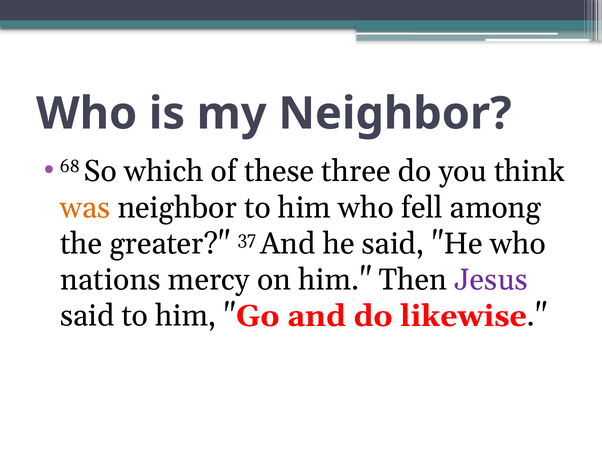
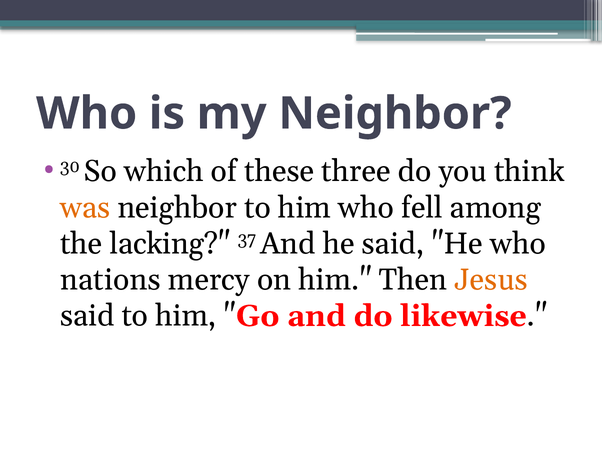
68: 68 -> 30 (70, 166)
greater: greater -> lacking (170, 243)
Jesus colour: purple -> orange (491, 280)
